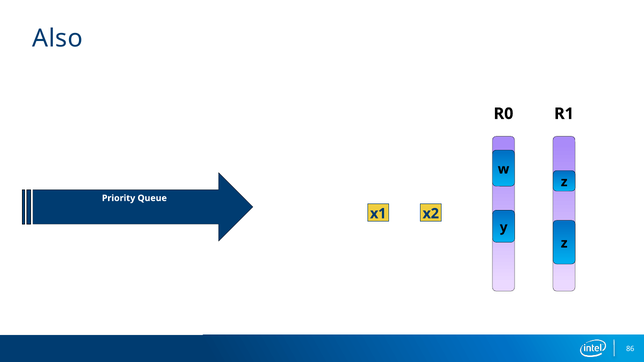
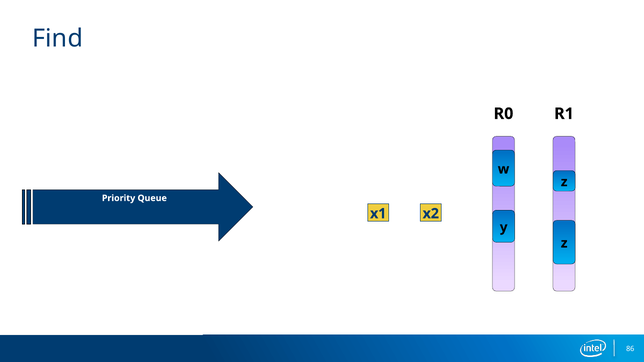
Also: Also -> Find (58, 38)
